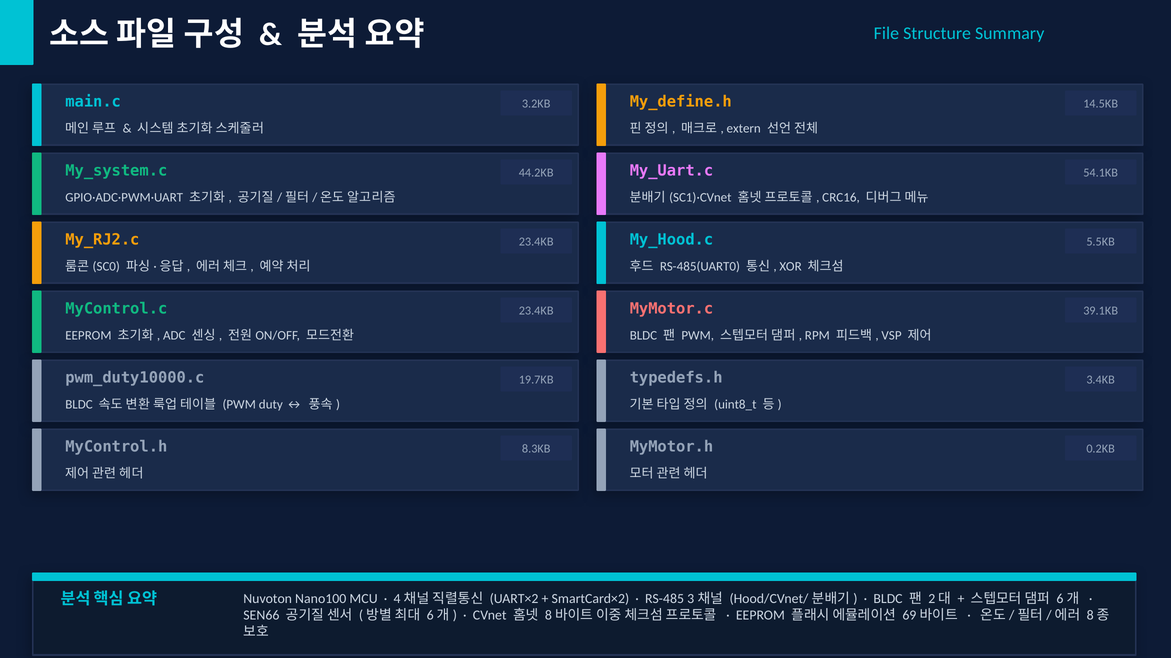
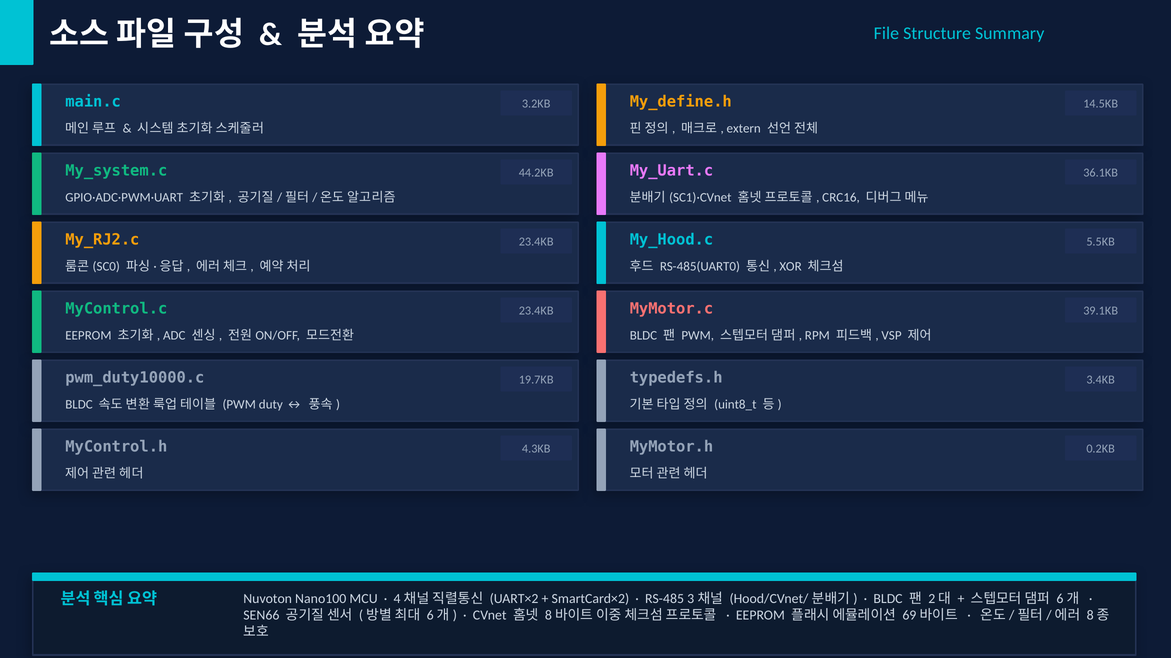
54.1KB: 54.1KB -> 36.1KB (1101, 173)
8.3KB: 8.3KB -> 4.3KB (536, 449)
